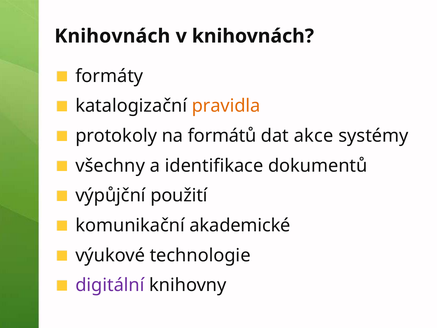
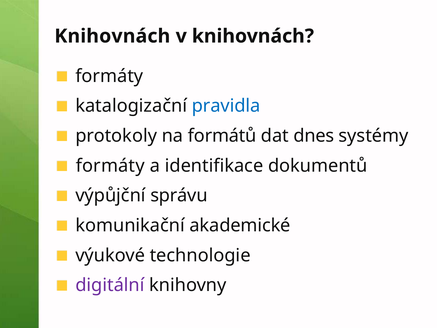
pravidla colour: orange -> blue (226, 106)
akce: akce -> dnes (314, 136)
všechny: všechny -> formáty (110, 166)
použití: použití -> správu (179, 195)
